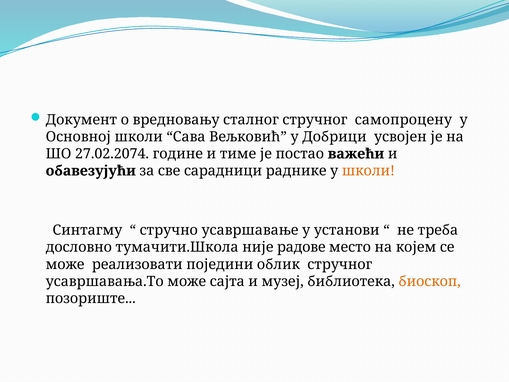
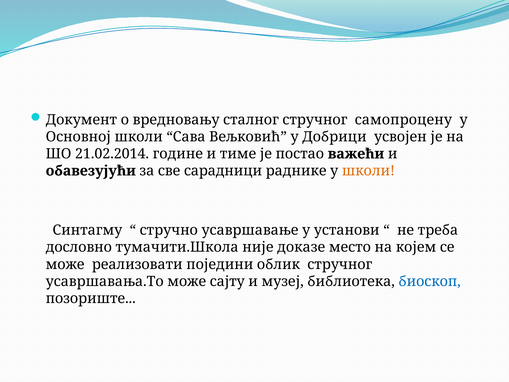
27.02.2074: 27.02.2074 -> 21.02.2014 (112, 154)
радове: радове -> доказе (301, 247)
сајта: сајта -> сајту (227, 281)
биоскоп colour: orange -> blue (430, 281)
